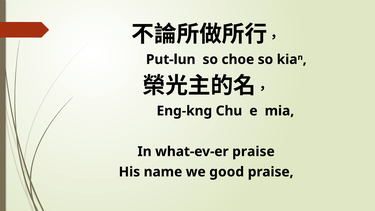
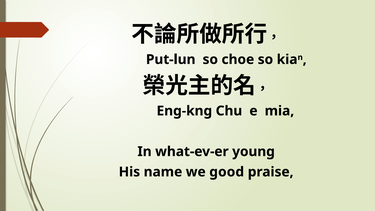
what-ev-er praise: praise -> young (254, 152)
